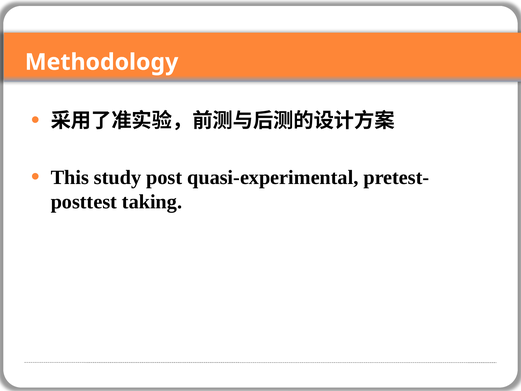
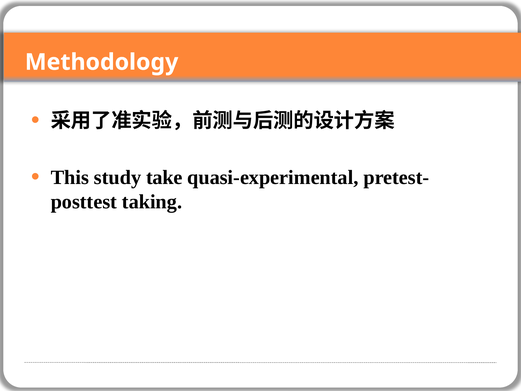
post: post -> take (164, 177)
